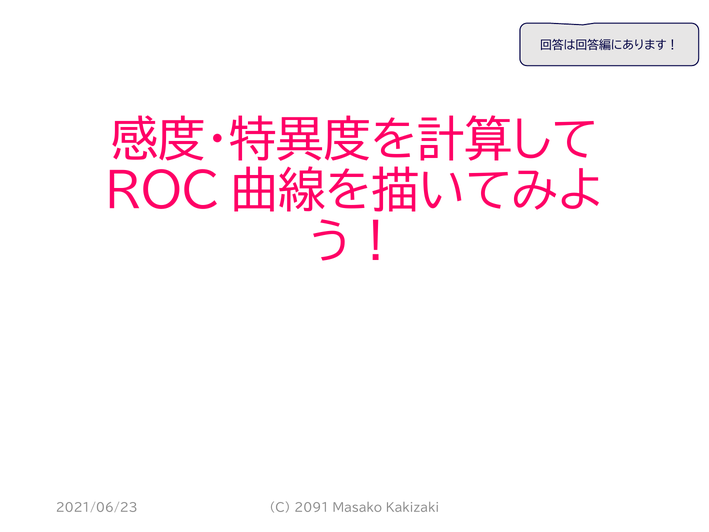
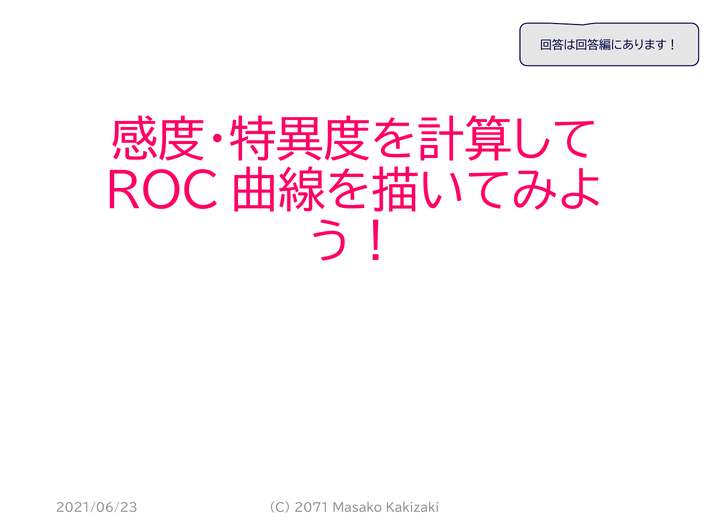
2091: 2091 -> 2071 (312, 508)
